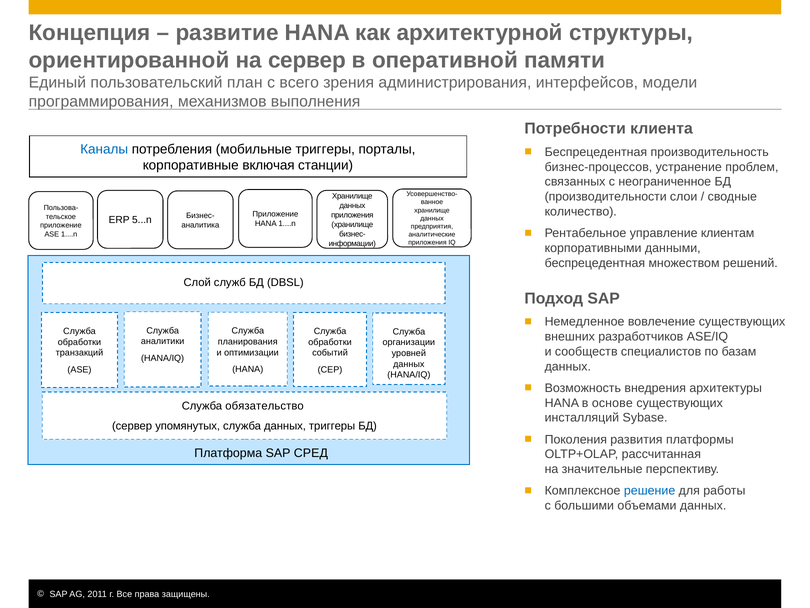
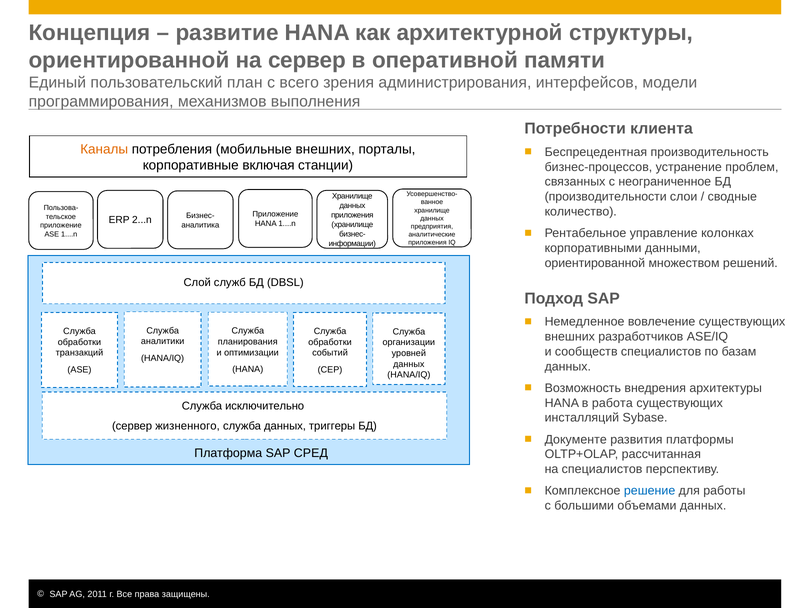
Каналы colour: blue -> orange (104, 149)
мобильные триггеры: триггеры -> внешних (325, 149)
5...n: 5...n -> 2...n (142, 220)
клиентам: клиентам -> колонках (727, 233)
беспрецедентная: беспрецедентная -> ориентированной (595, 263)
основе: основе -> работа (612, 403)
обязательство: обязательство -> исключительно (265, 406)
упомянутых: упомянутых -> жизненного (188, 426)
Поколения: Поколения -> Документе (576, 439)
на значительные: значительные -> специалистов (602, 469)
